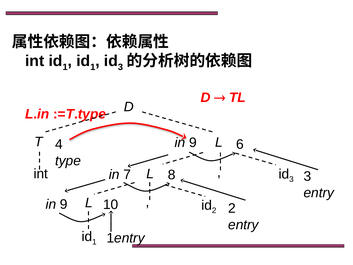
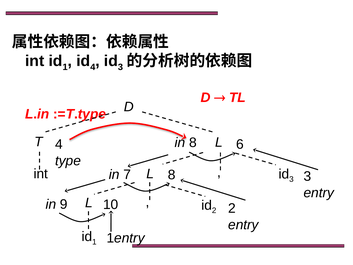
1: 1 -> 4 (93, 67)
9: 9 -> 8 (193, 143)
